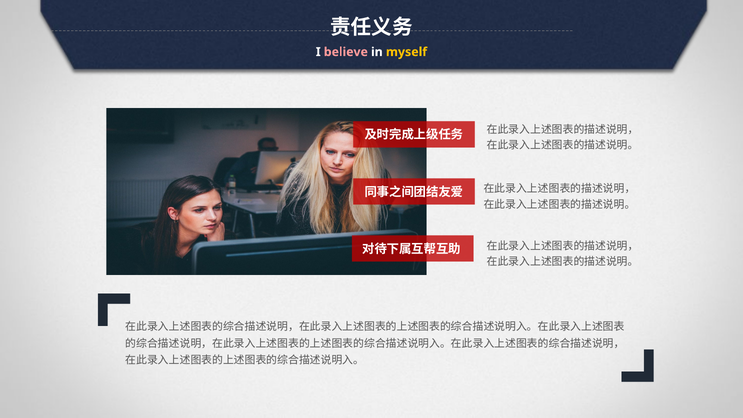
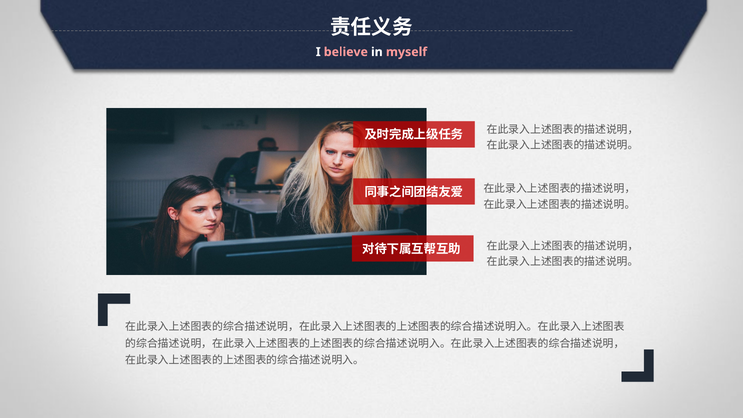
myself colour: yellow -> pink (406, 52)
